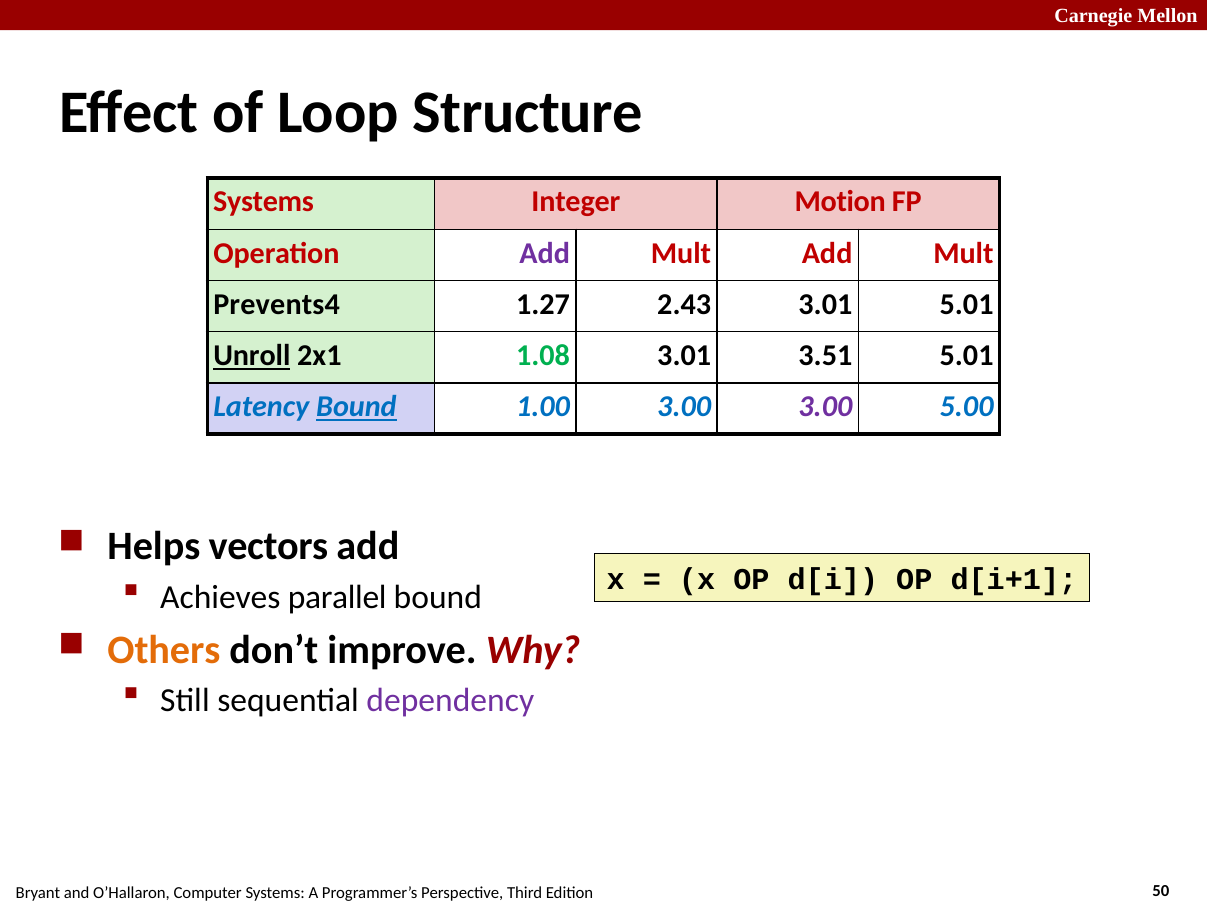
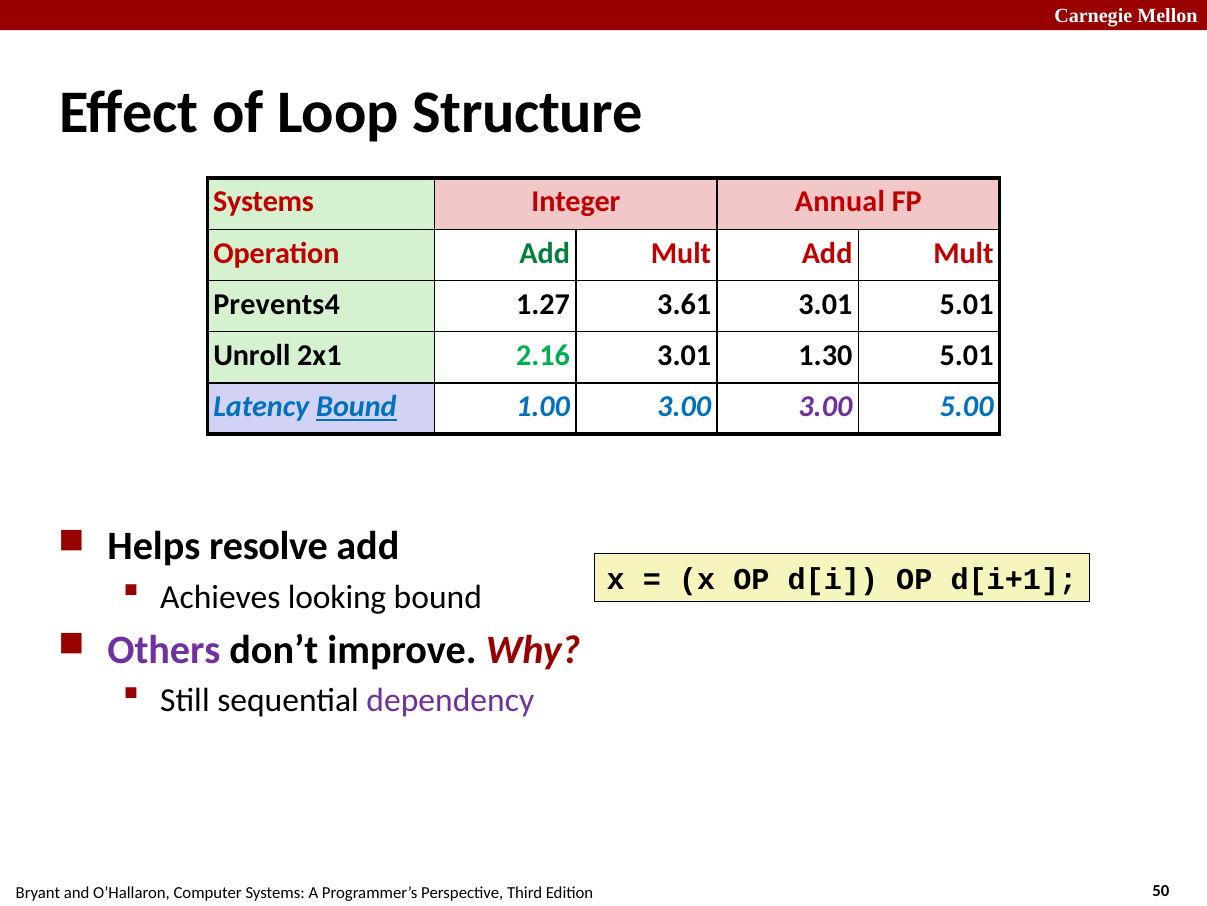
Motion: Motion -> Annual (840, 202)
Add colour: purple -> green (545, 253)
2.43: 2.43 -> 3.61 (684, 304)
Unroll underline: present -> none (252, 355)
1.08: 1.08 -> 2.16 (543, 355)
3.51: 3.51 -> 1.30 (825, 355)
vectors: vectors -> resolve (268, 546)
parallel: parallel -> looking (337, 596)
Others colour: orange -> purple (164, 649)
